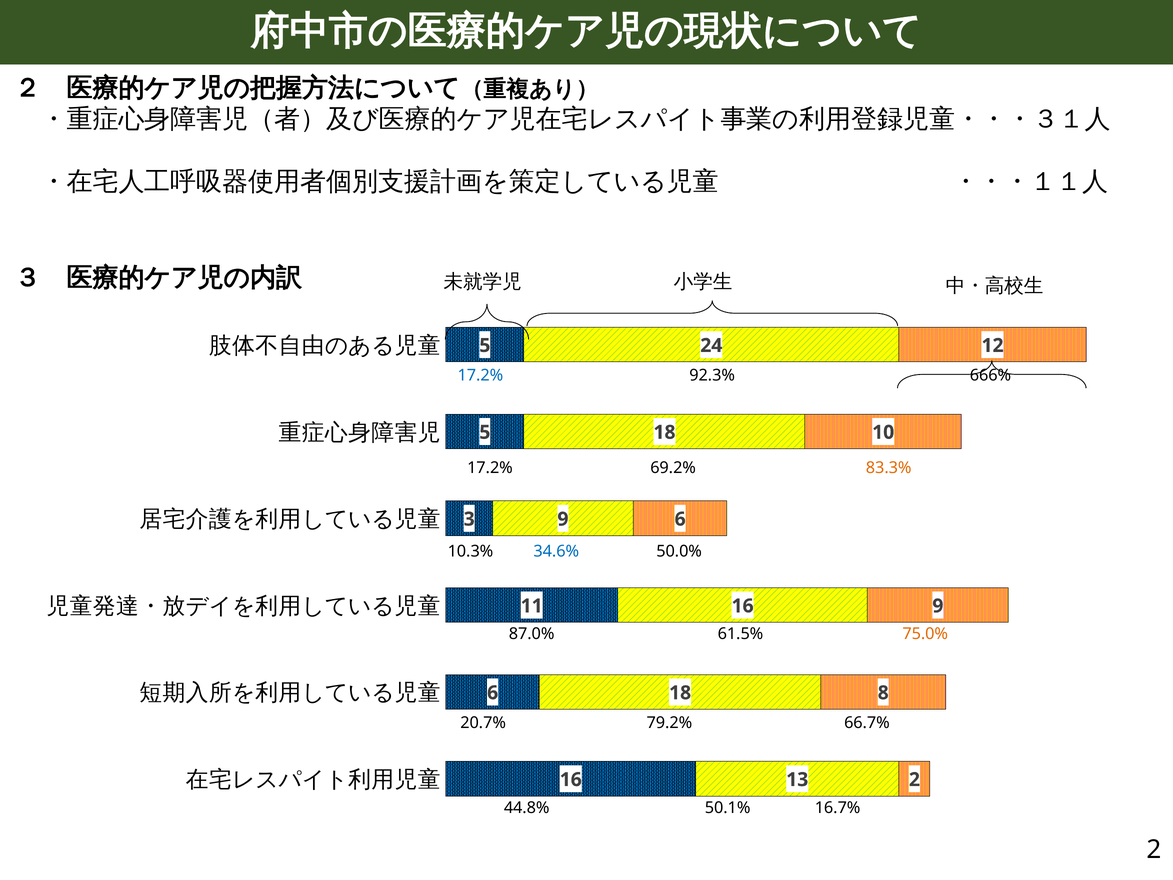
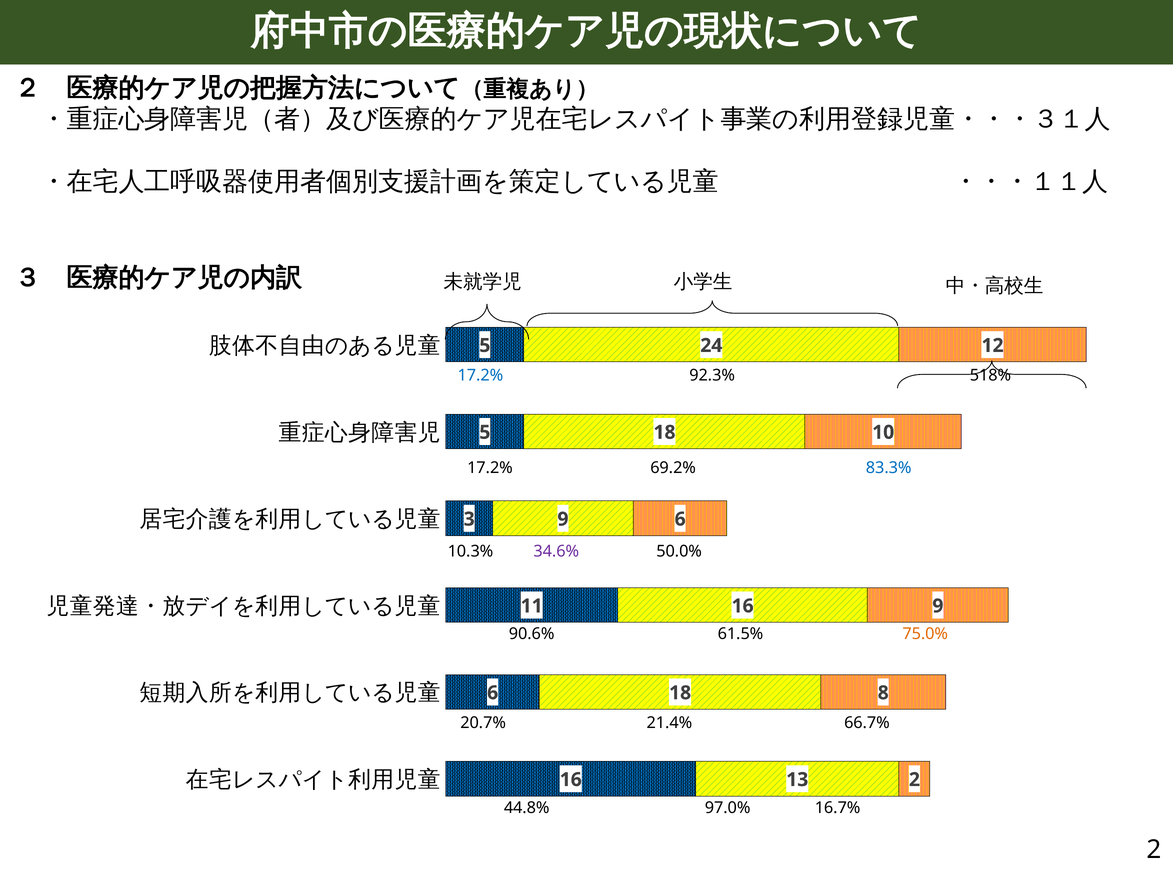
666%: 666% -> 518% (990, 375)
83.3% colour: orange -> blue (889, 468)
34.6% colour: blue -> purple (556, 551)
87.0%: 87.0% -> 90.6% (532, 633)
79.2%: 79.2% -> 21.4% (669, 723)
50.1%: 50.1% -> 97.0% (728, 807)
